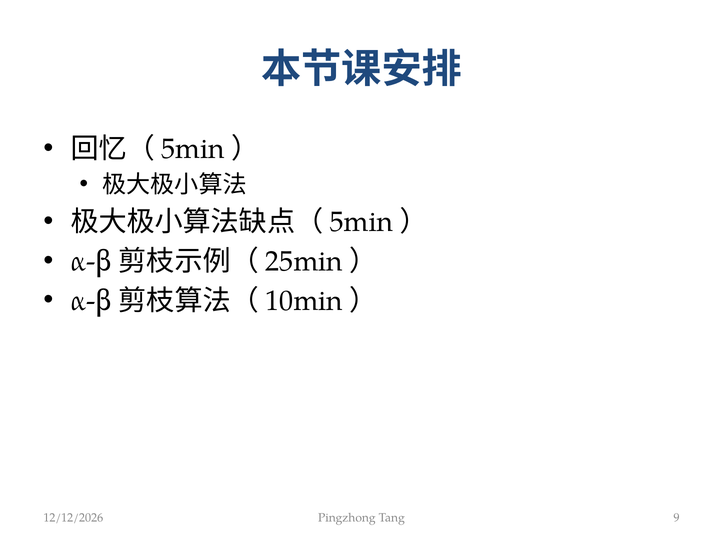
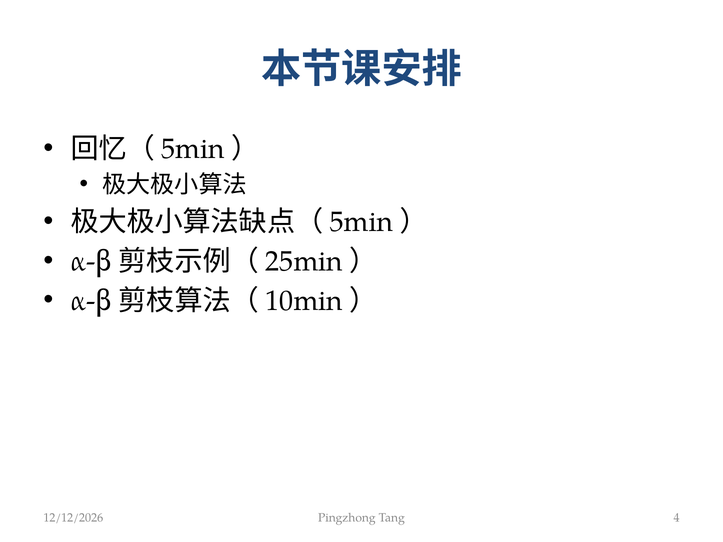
9: 9 -> 4 (677, 518)
